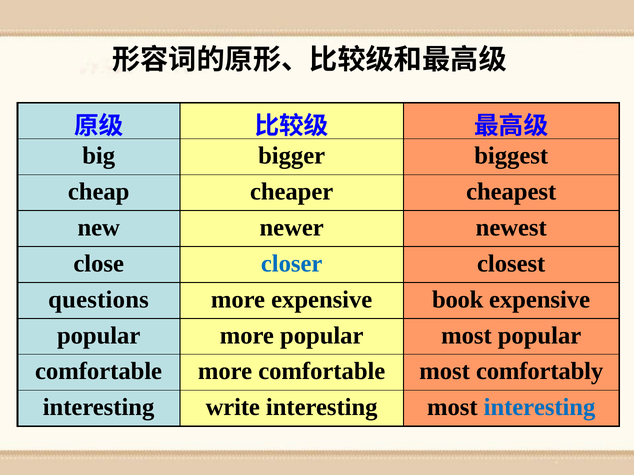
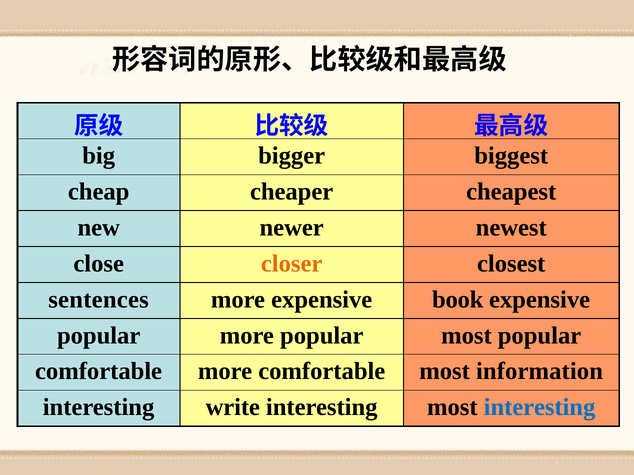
closer colour: blue -> orange (292, 264)
questions: questions -> sentences (99, 300)
comfortably: comfortably -> information (539, 372)
